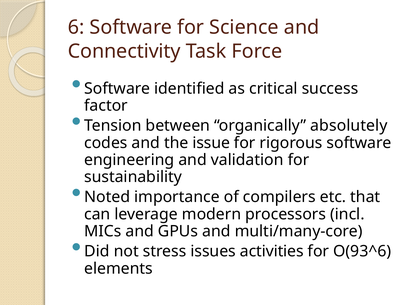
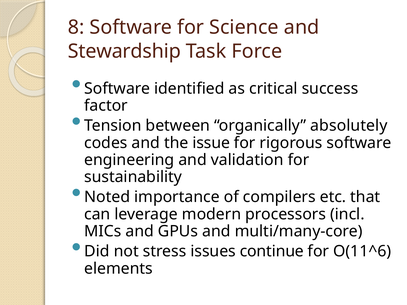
6: 6 -> 8 (76, 27)
Connectivity: Connectivity -> Stewardship (124, 51)
activities: activities -> continue (272, 252)
O(93^6: O(93^6 -> O(11^6 (362, 252)
